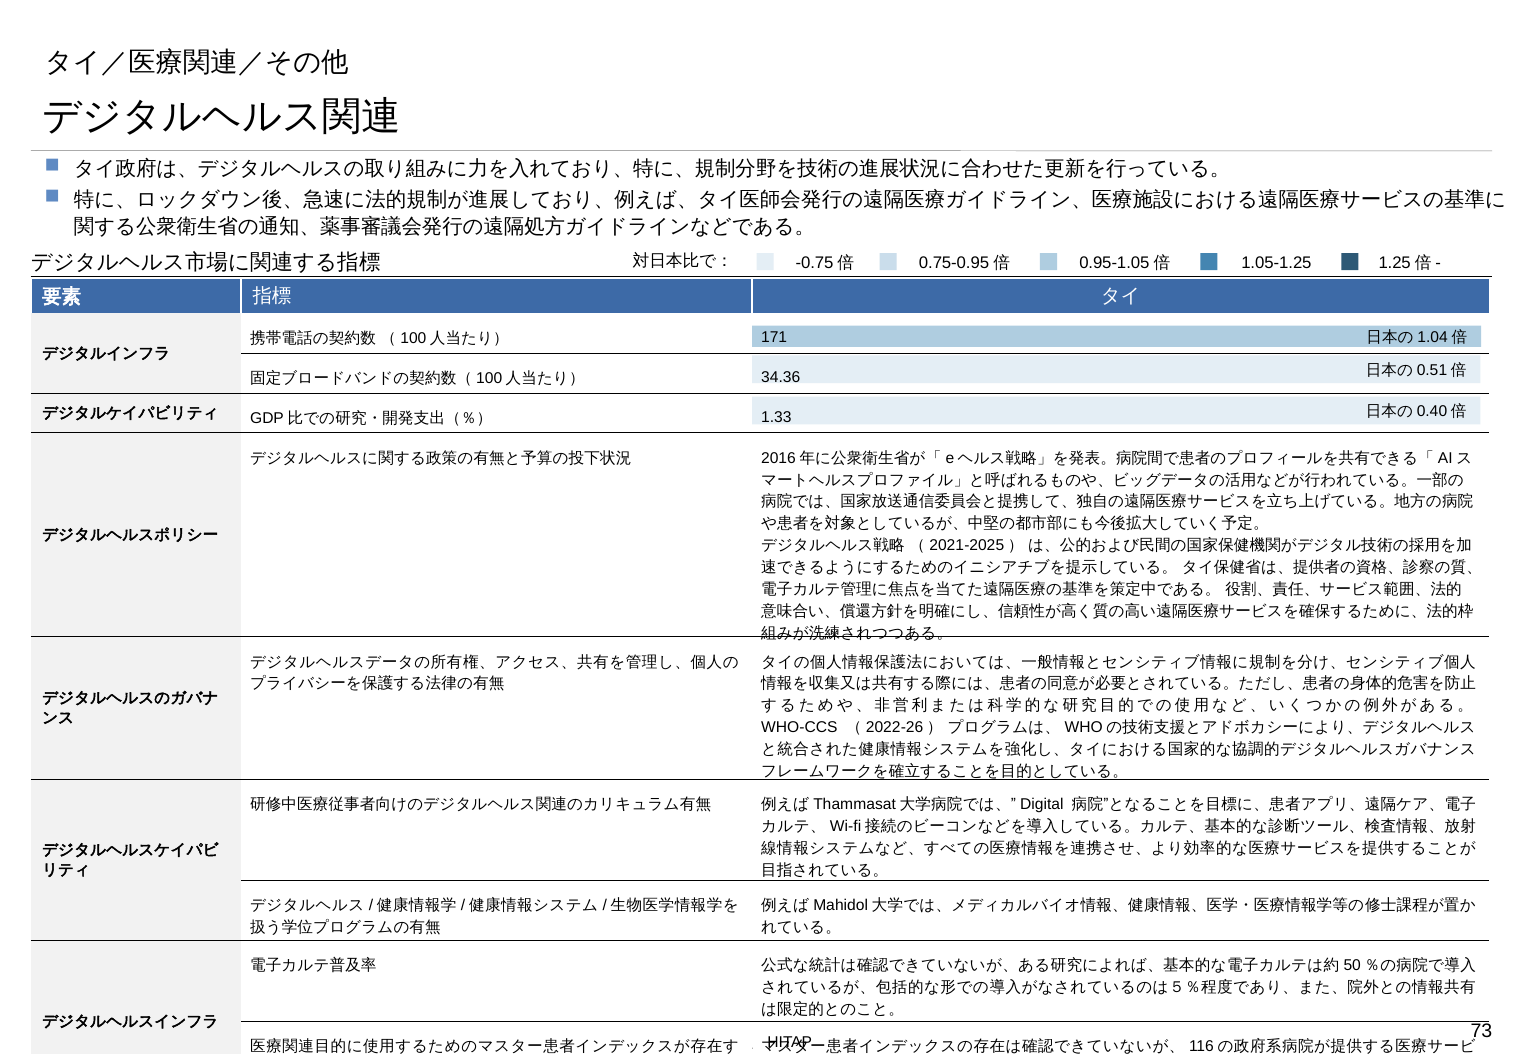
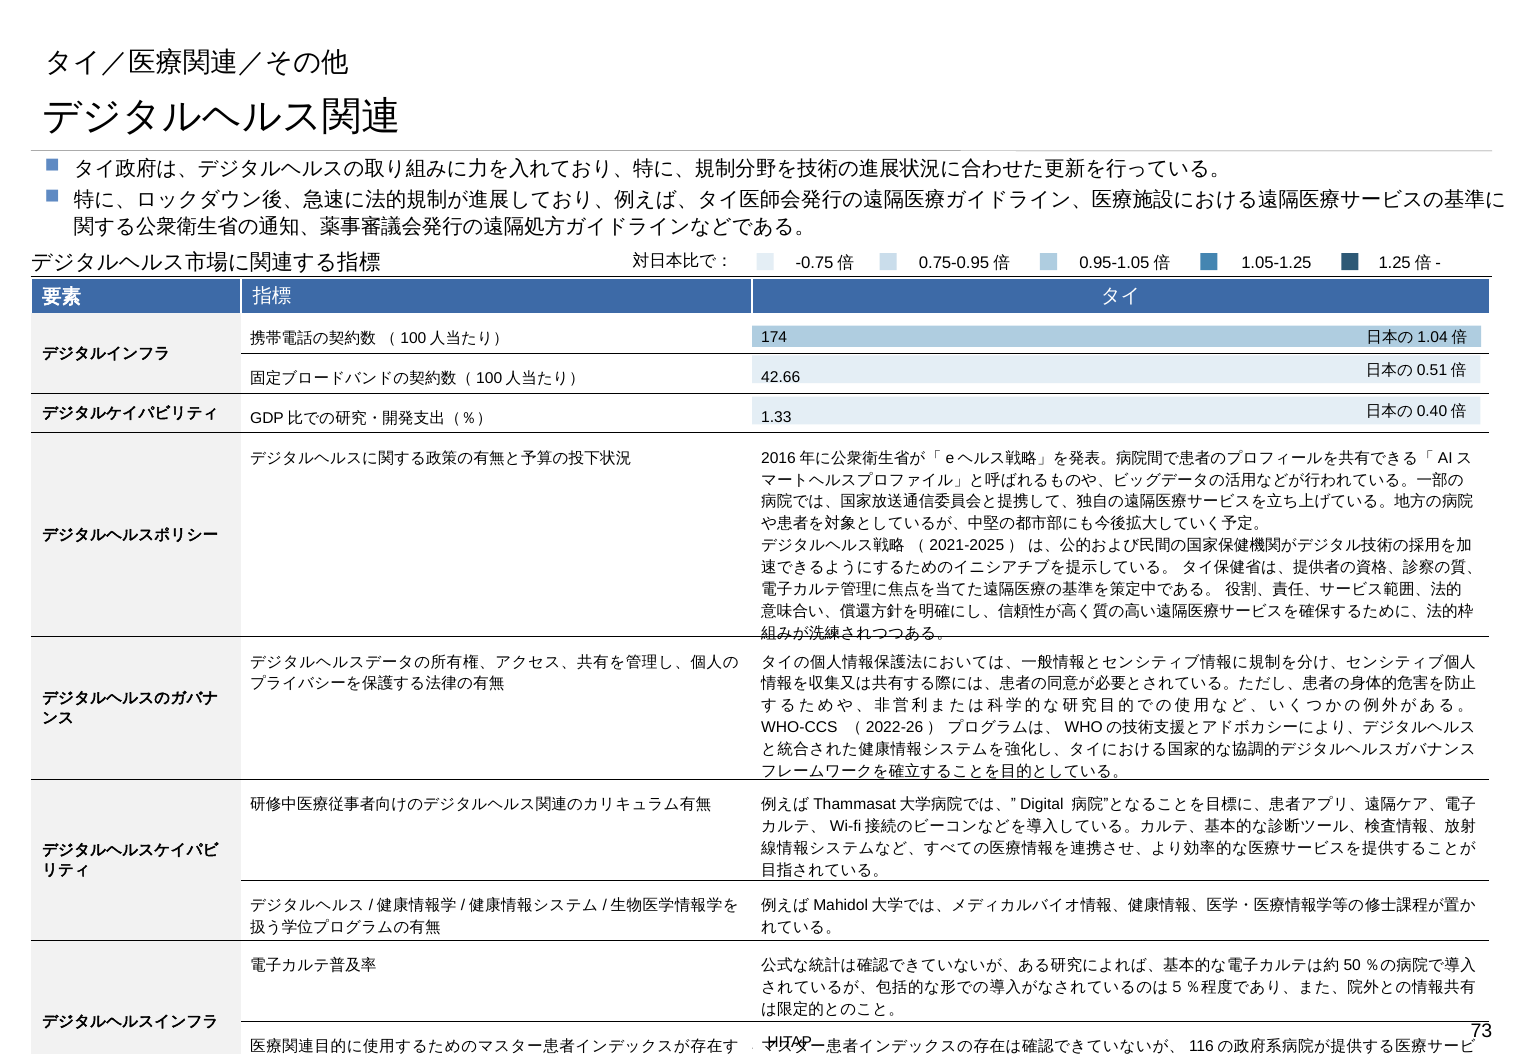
171: 171 -> 174 (774, 338)
34.36: 34.36 -> 42.66 (781, 377)
